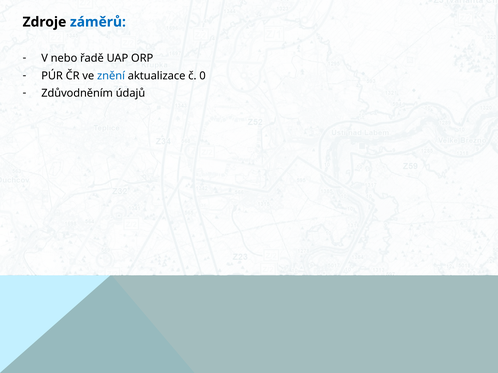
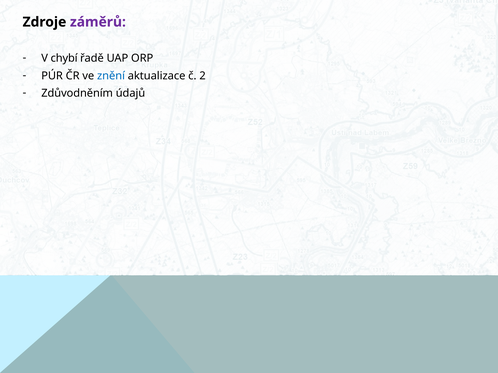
záměrů colour: blue -> purple (98, 22)
nebo: nebo -> chybí (64, 58)
0: 0 -> 2 (203, 76)
